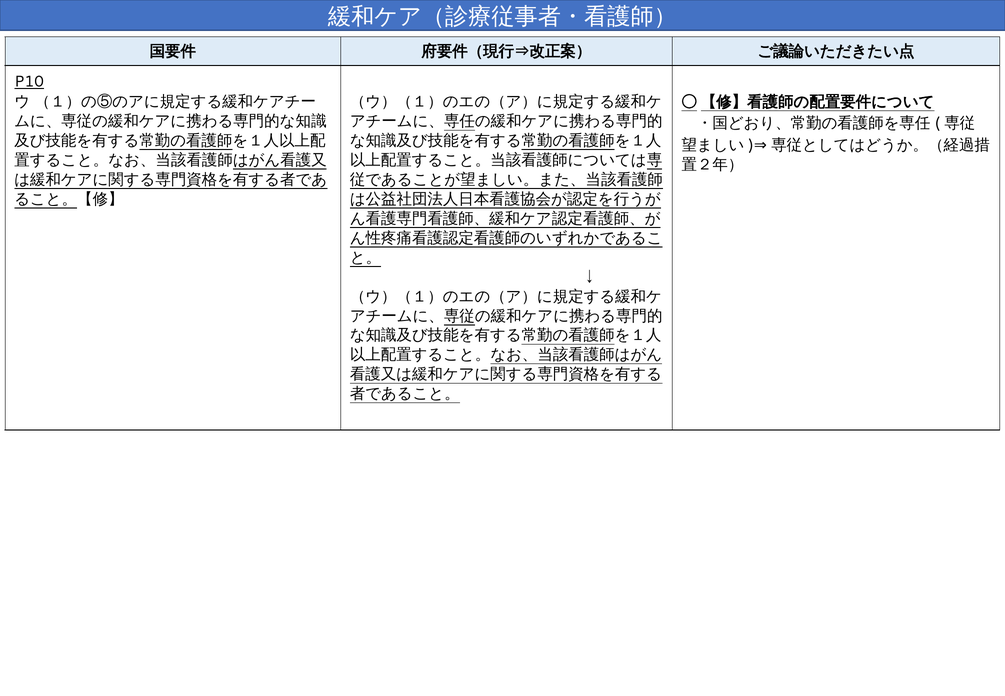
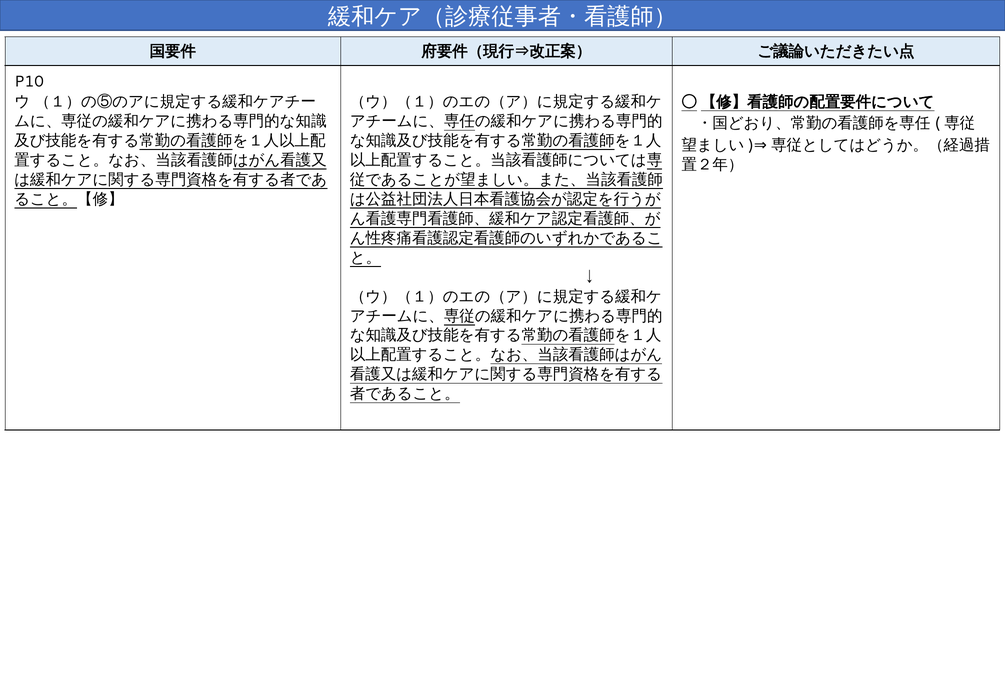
P10 underline: present -> none (29, 82)
